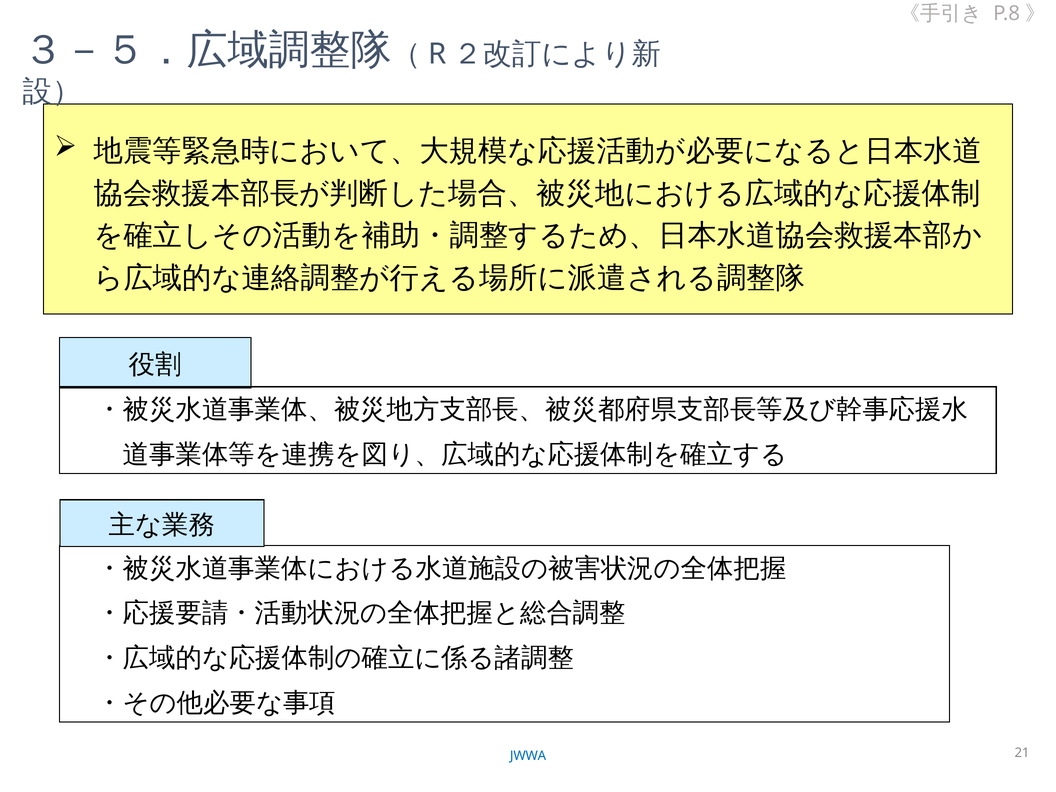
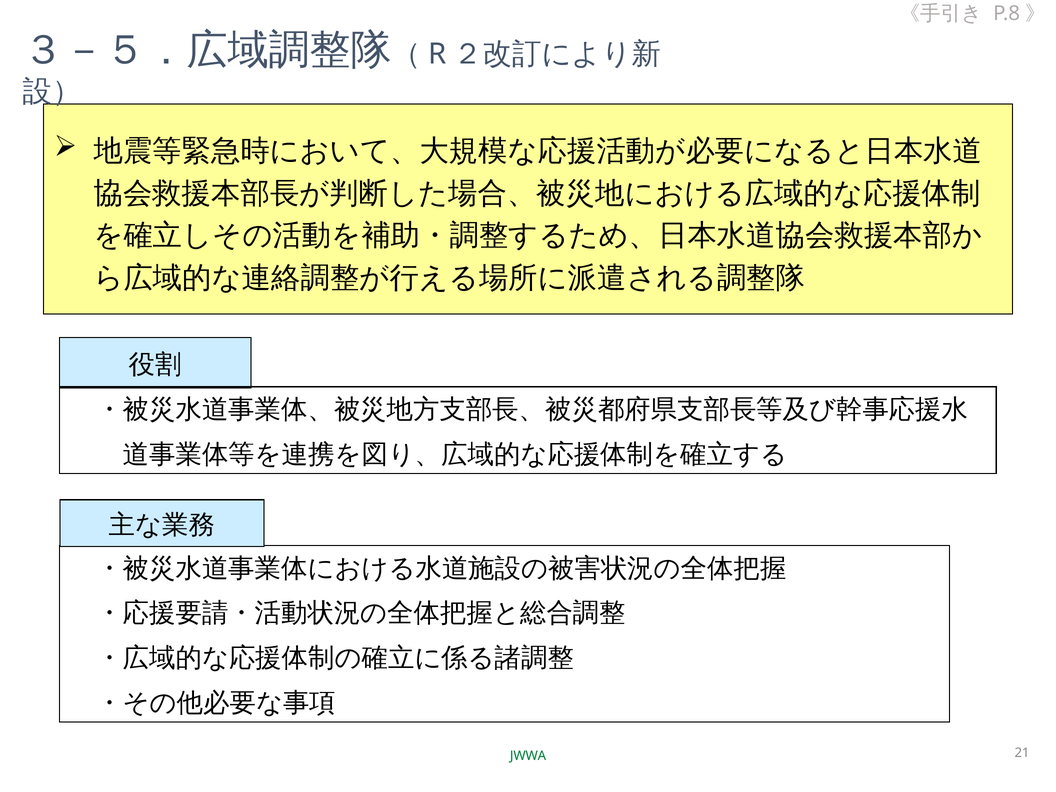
JWWA colour: blue -> green (528, 756)
